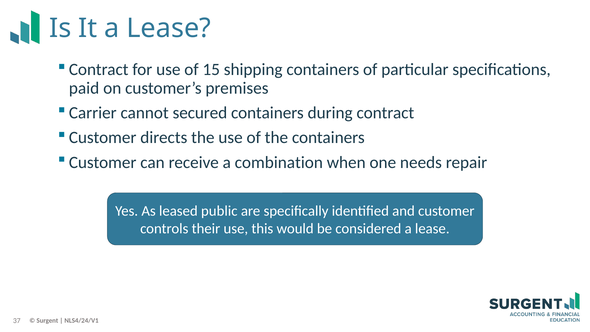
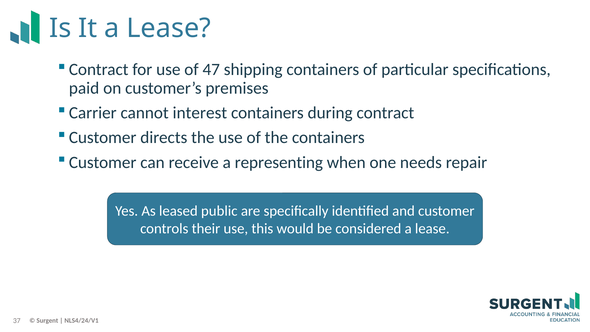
15: 15 -> 47 (211, 70)
secured: secured -> interest (200, 113)
combination: combination -> representing (279, 162)
